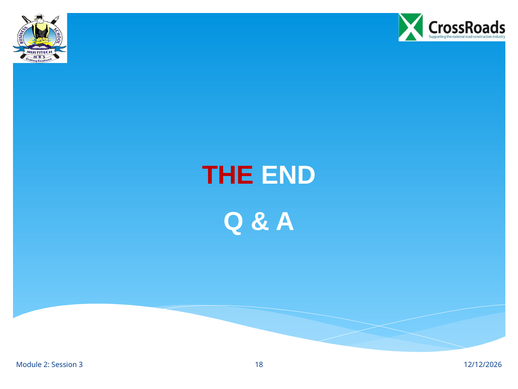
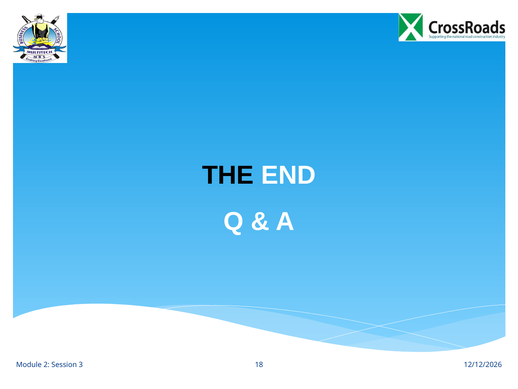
THE colour: red -> black (228, 175)
